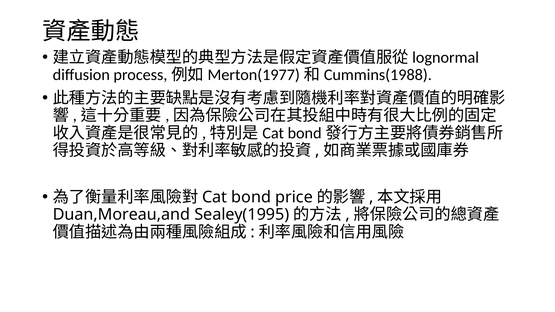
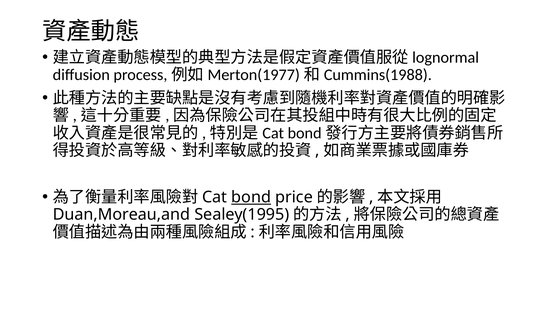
bond underline: none -> present (251, 197)
